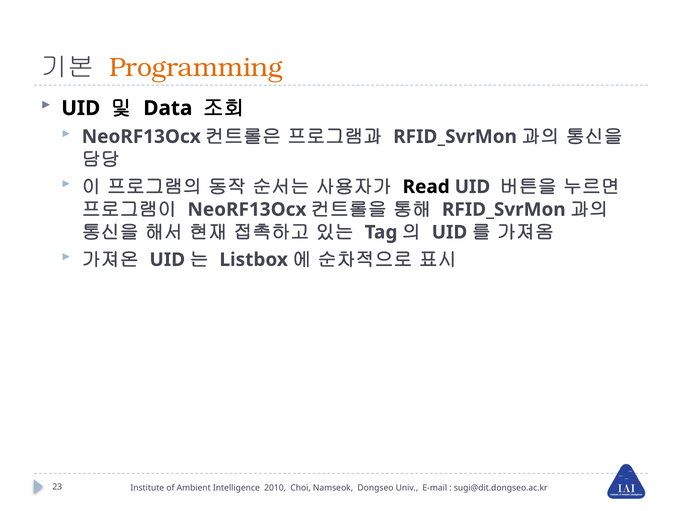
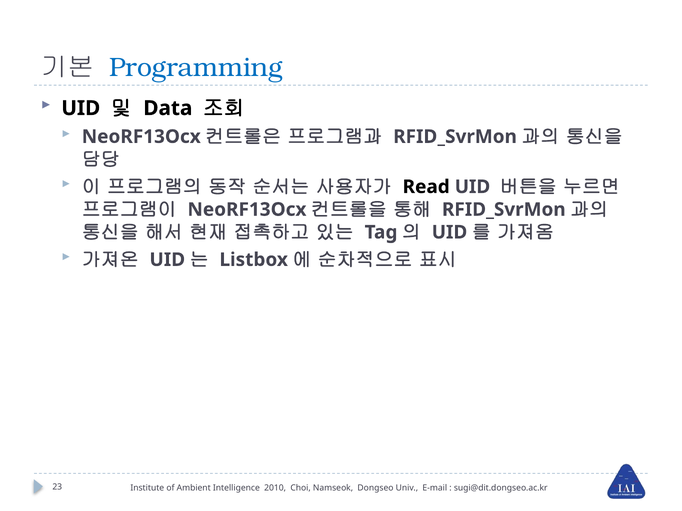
Programming colour: orange -> blue (196, 68)
